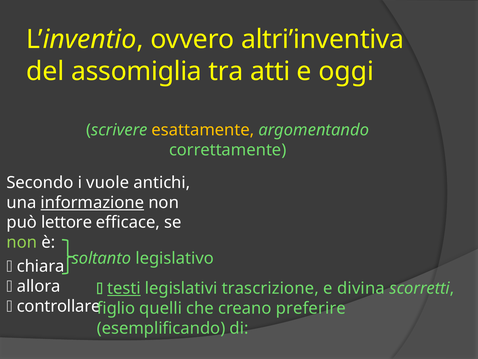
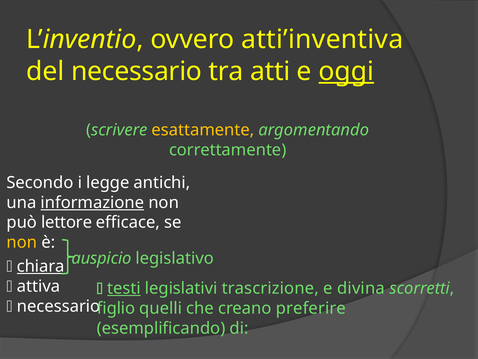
altri’inventiva: altri’inventiva -> atti’inventiva (322, 39)
del assomiglia: assomiglia -> necessario (137, 71)
oggi underline: none -> present (346, 71)
vuole: vuole -> legge (108, 182)
non colour: light green -> yellow (22, 242)
soltanto: soltanto -> auspicio (102, 258)
chiara underline: none -> present (41, 266)
allora: allora -> attiva (39, 286)
controllare: controllare -> necessario (59, 306)
